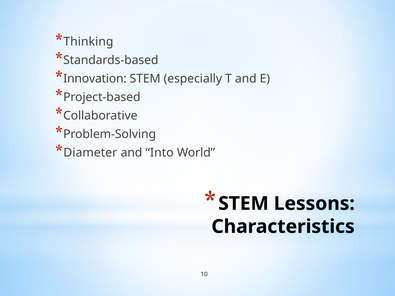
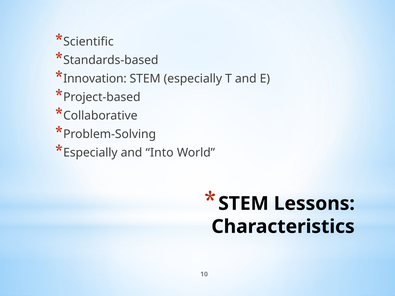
Thinking: Thinking -> Scientific (88, 42)
Diameter: Diameter -> Especially (90, 153)
